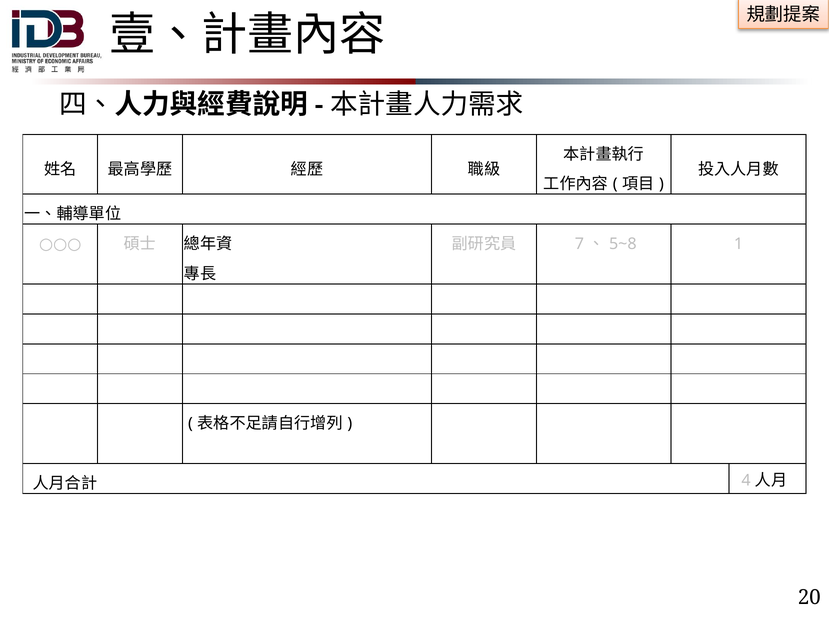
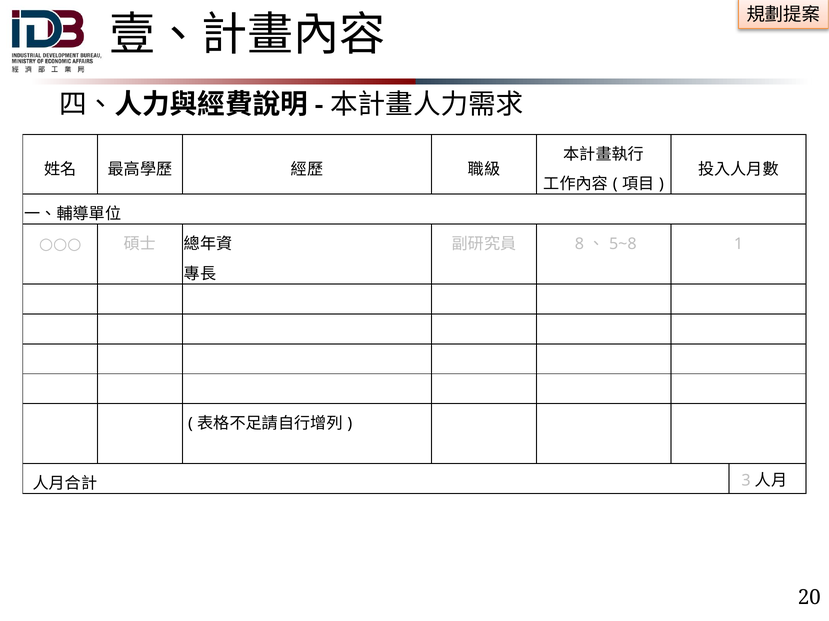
7: 7 -> 8 (579, 244)
4: 4 -> 3 (746, 481)
